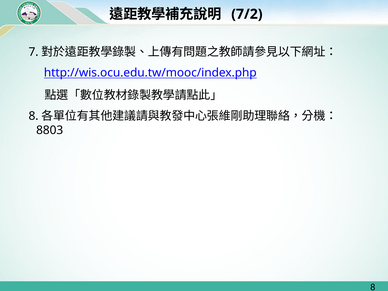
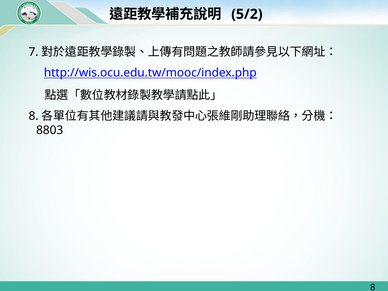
7/2: 7/2 -> 5/2 (247, 14)
